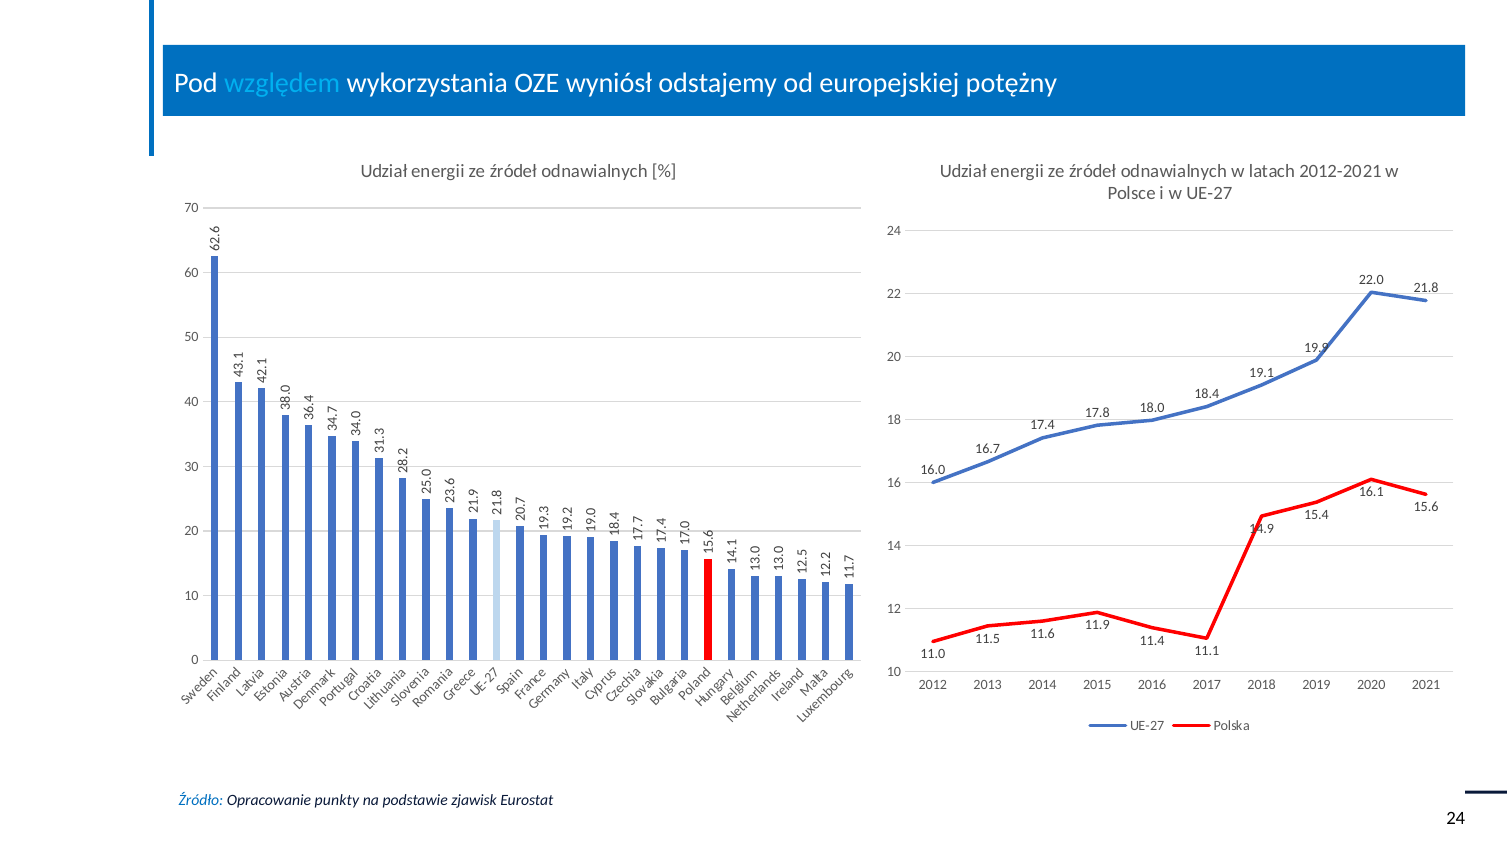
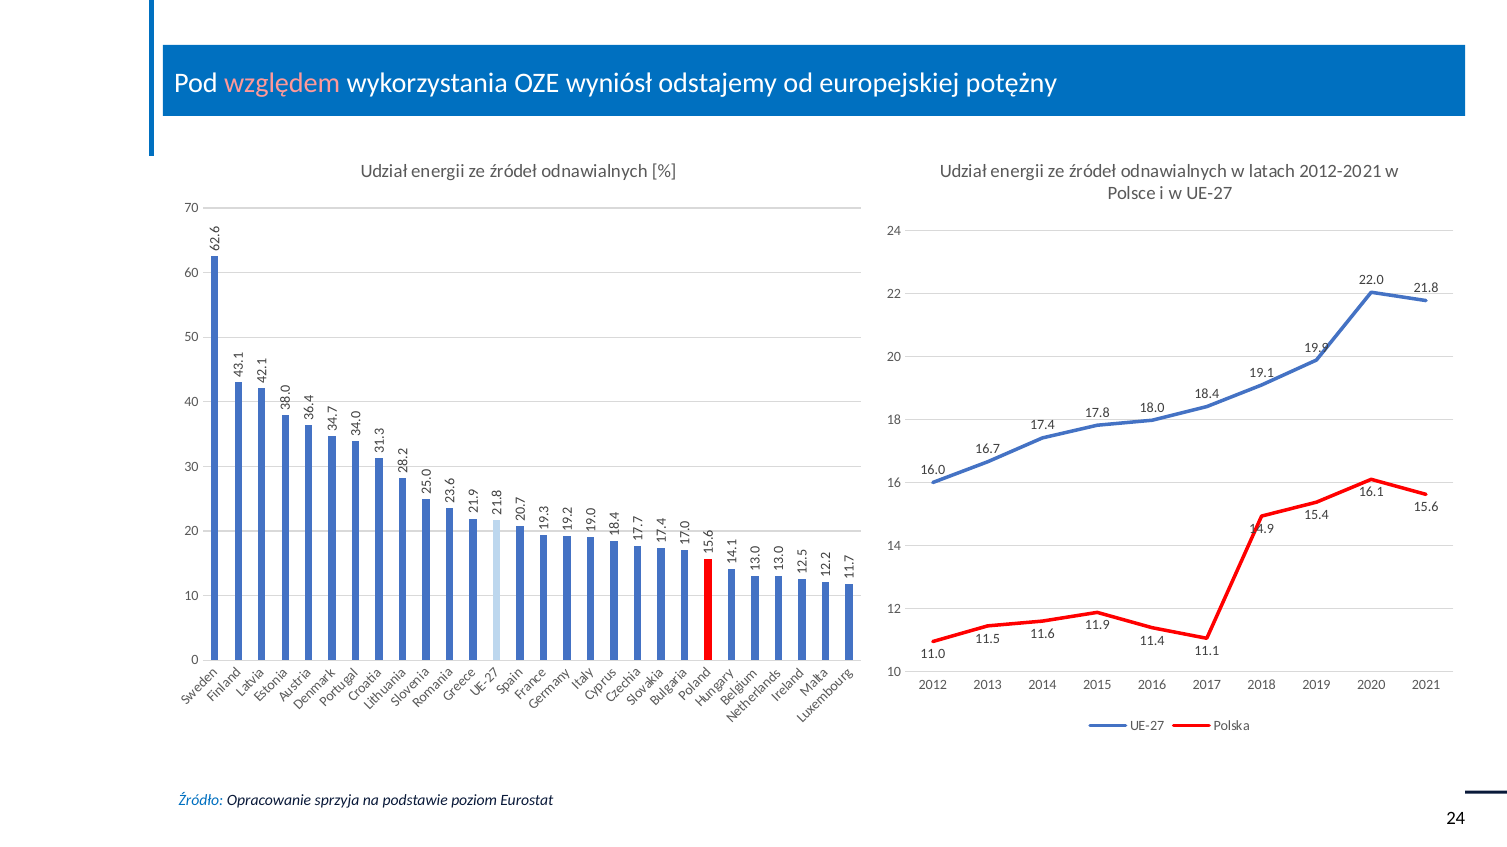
względem colour: light blue -> pink (282, 84)
punkty: punkty -> sprzyja (337, 801)
zjawisk: zjawisk -> poziom (474, 801)
